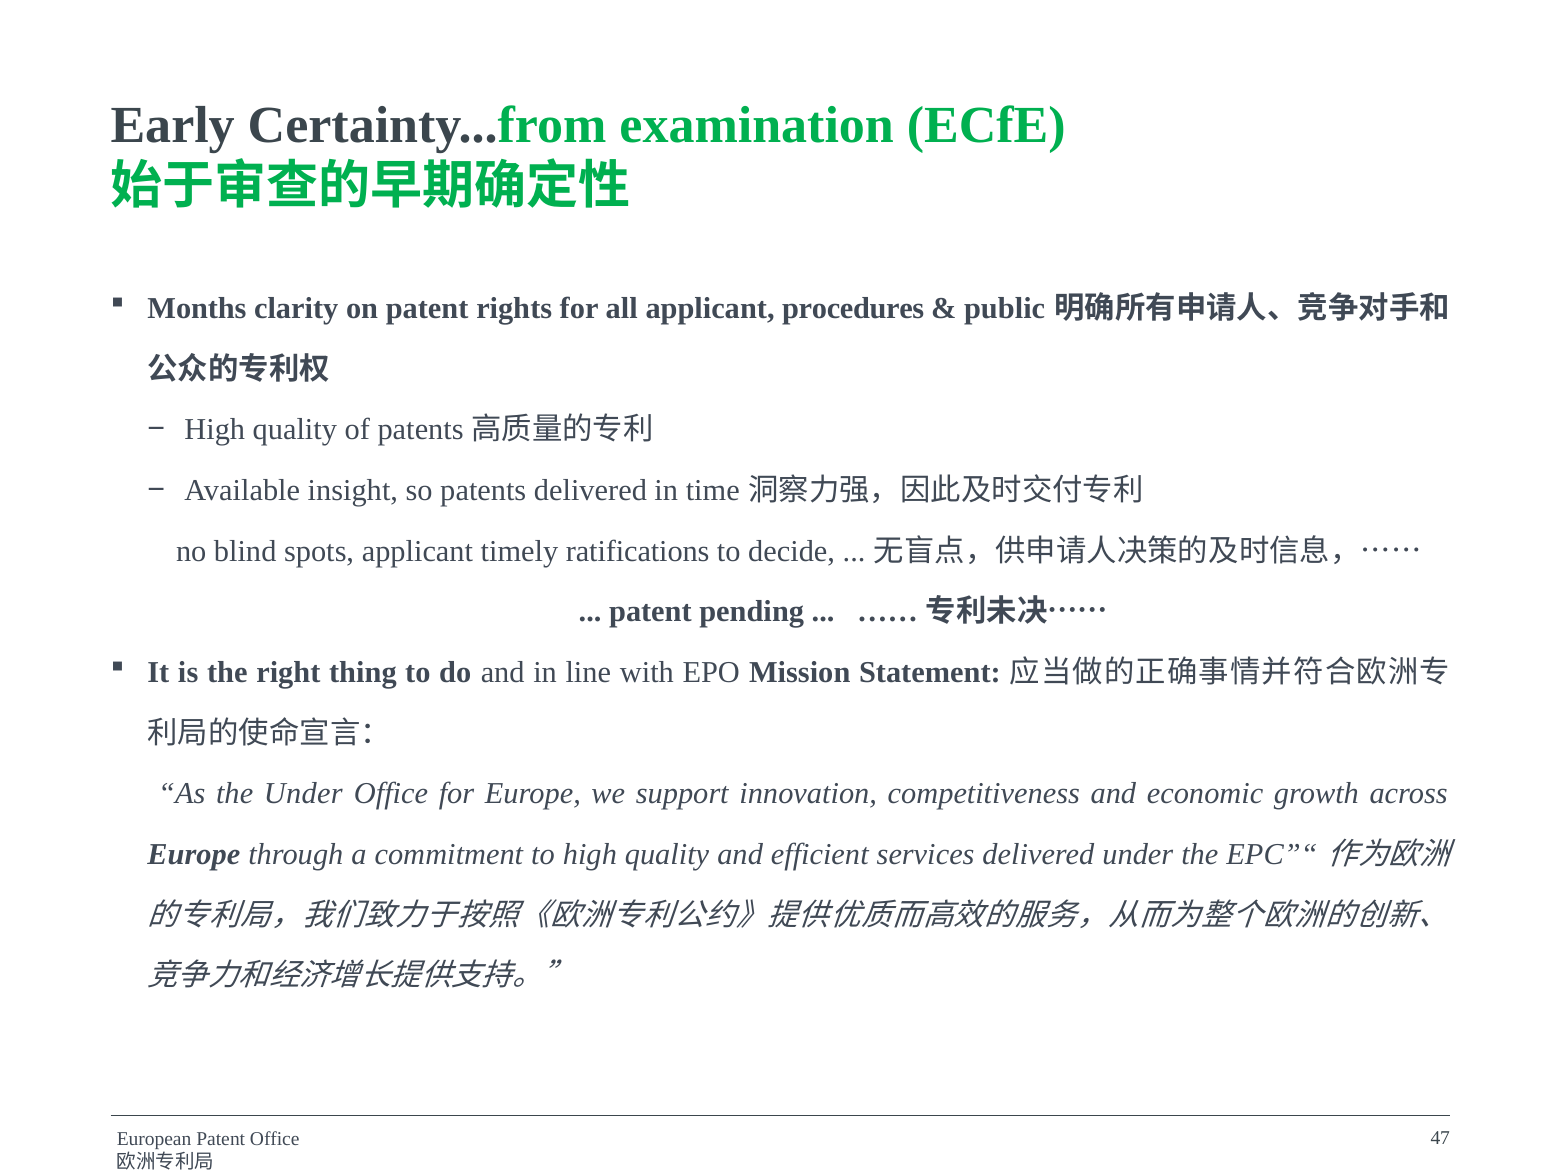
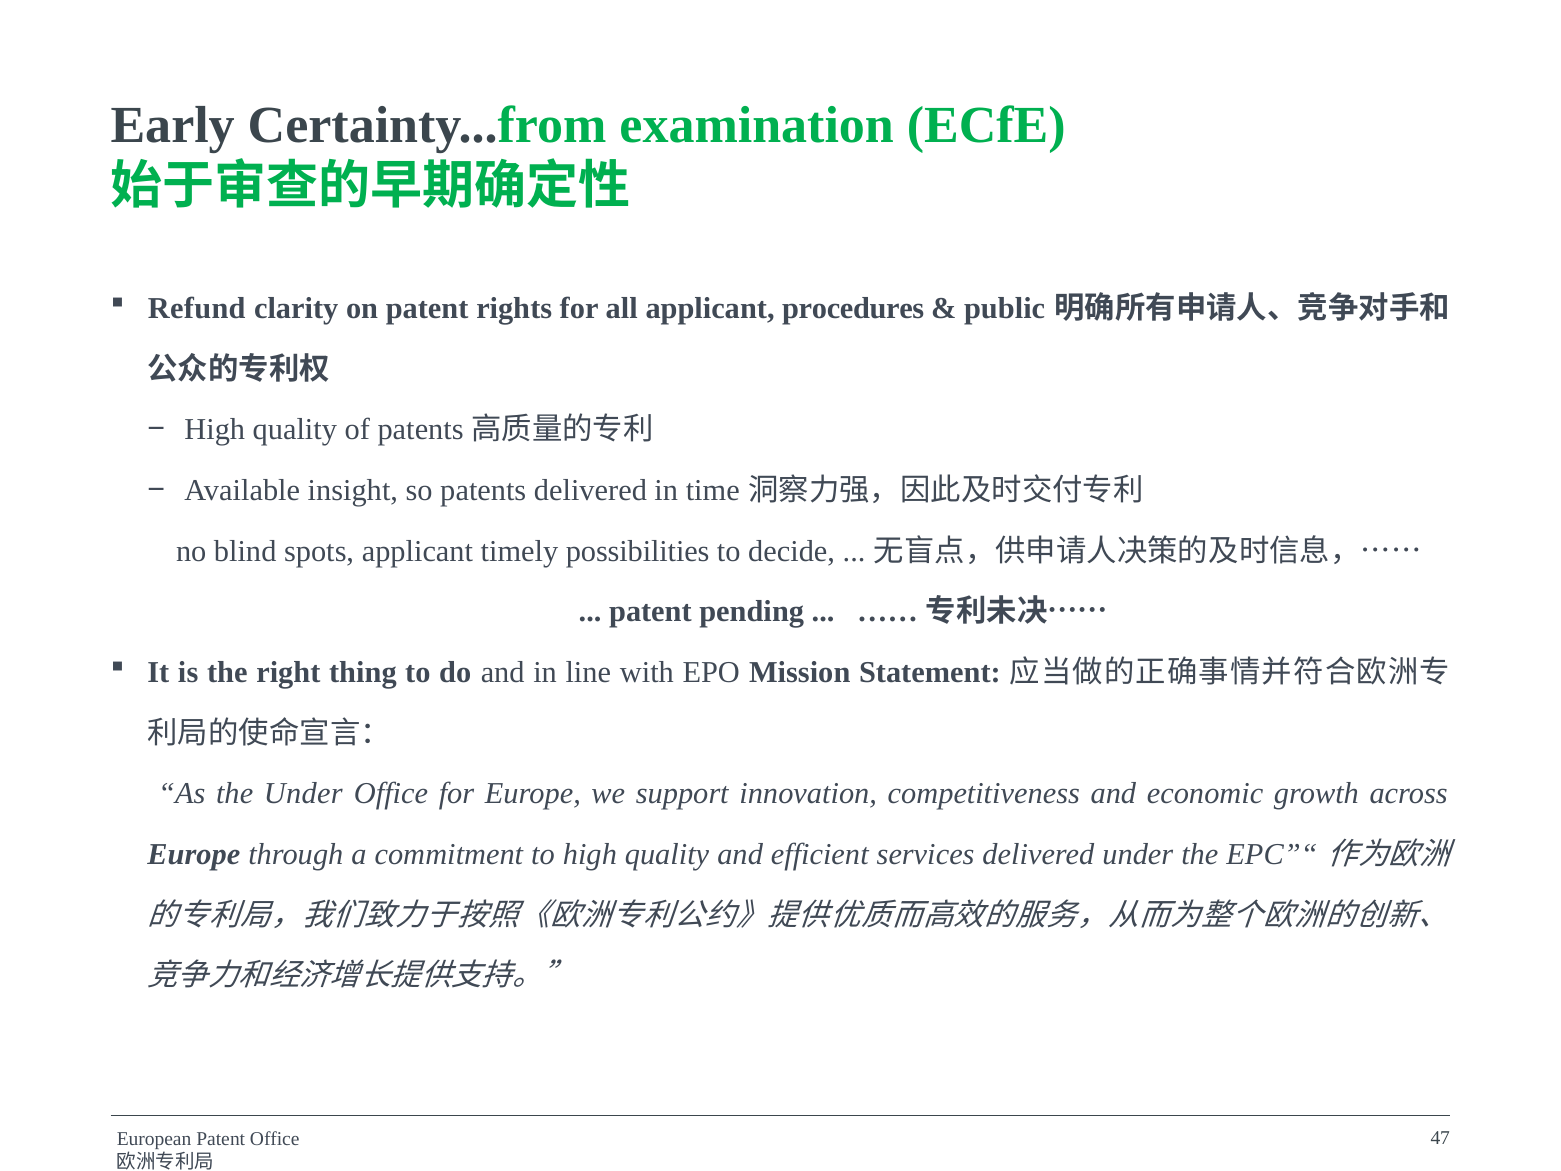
Months: Months -> Refund (197, 309)
ratifications: ratifications -> possibilities (638, 551)
